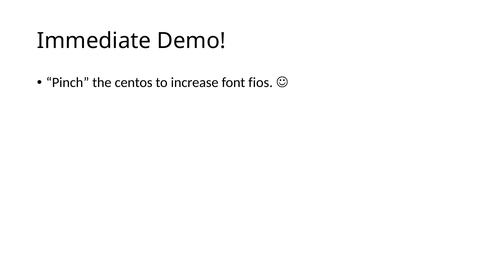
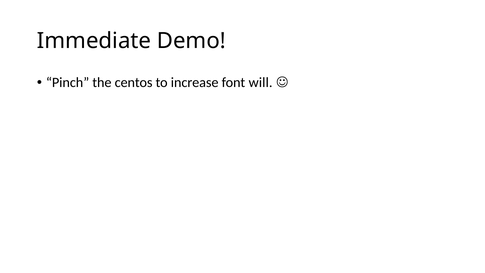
fios: fios -> will (261, 83)
